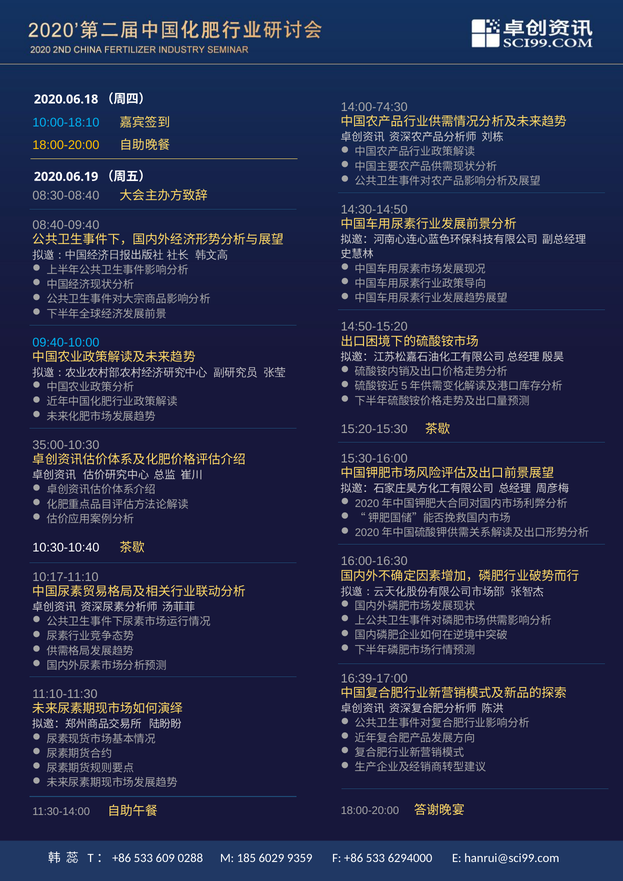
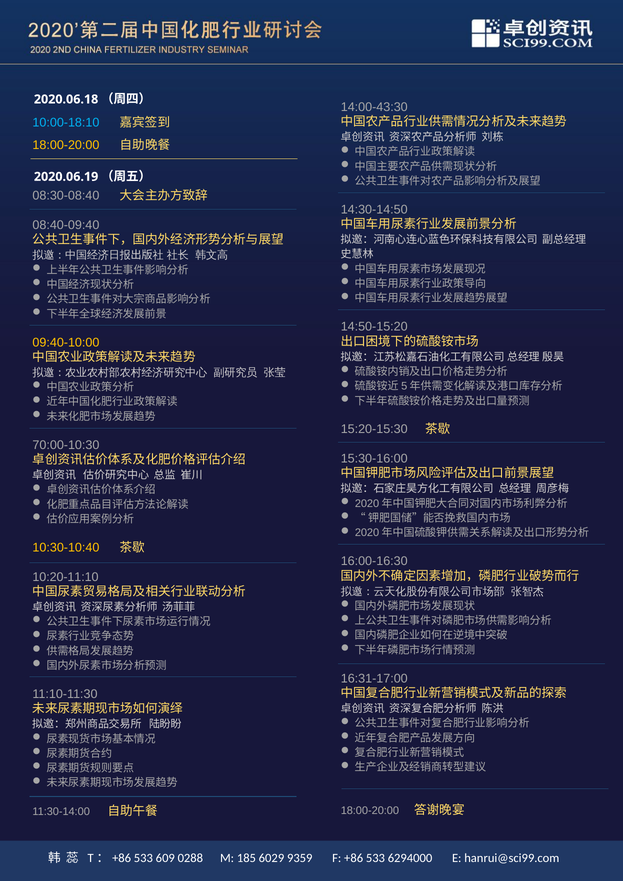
14:00-74:30: 14:00-74:30 -> 14:00-43:30 (374, 107)
09:40-10:00 colour: light blue -> yellow (66, 342)
35:00-10:30: 35:00-10:30 -> 70:00-10:30 (66, 445)
10:30-10:40 colour: white -> yellow (66, 548)
10:17-11:10: 10:17-11:10 -> 10:20-11:10 (65, 577)
16:39-17:00: 16:39-17:00 -> 16:31-17:00 (374, 679)
